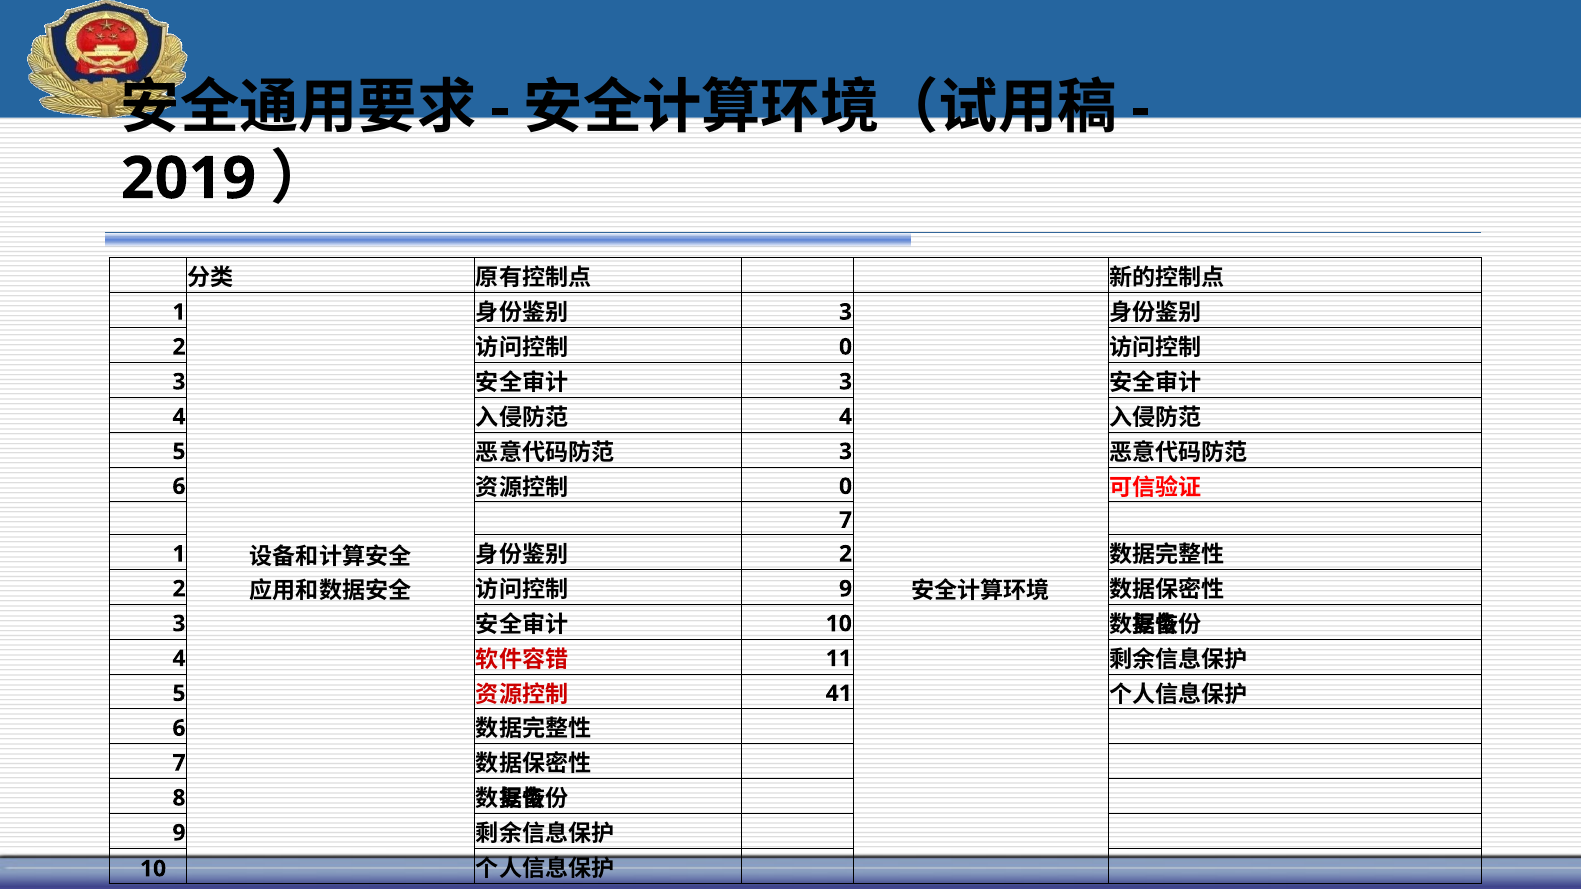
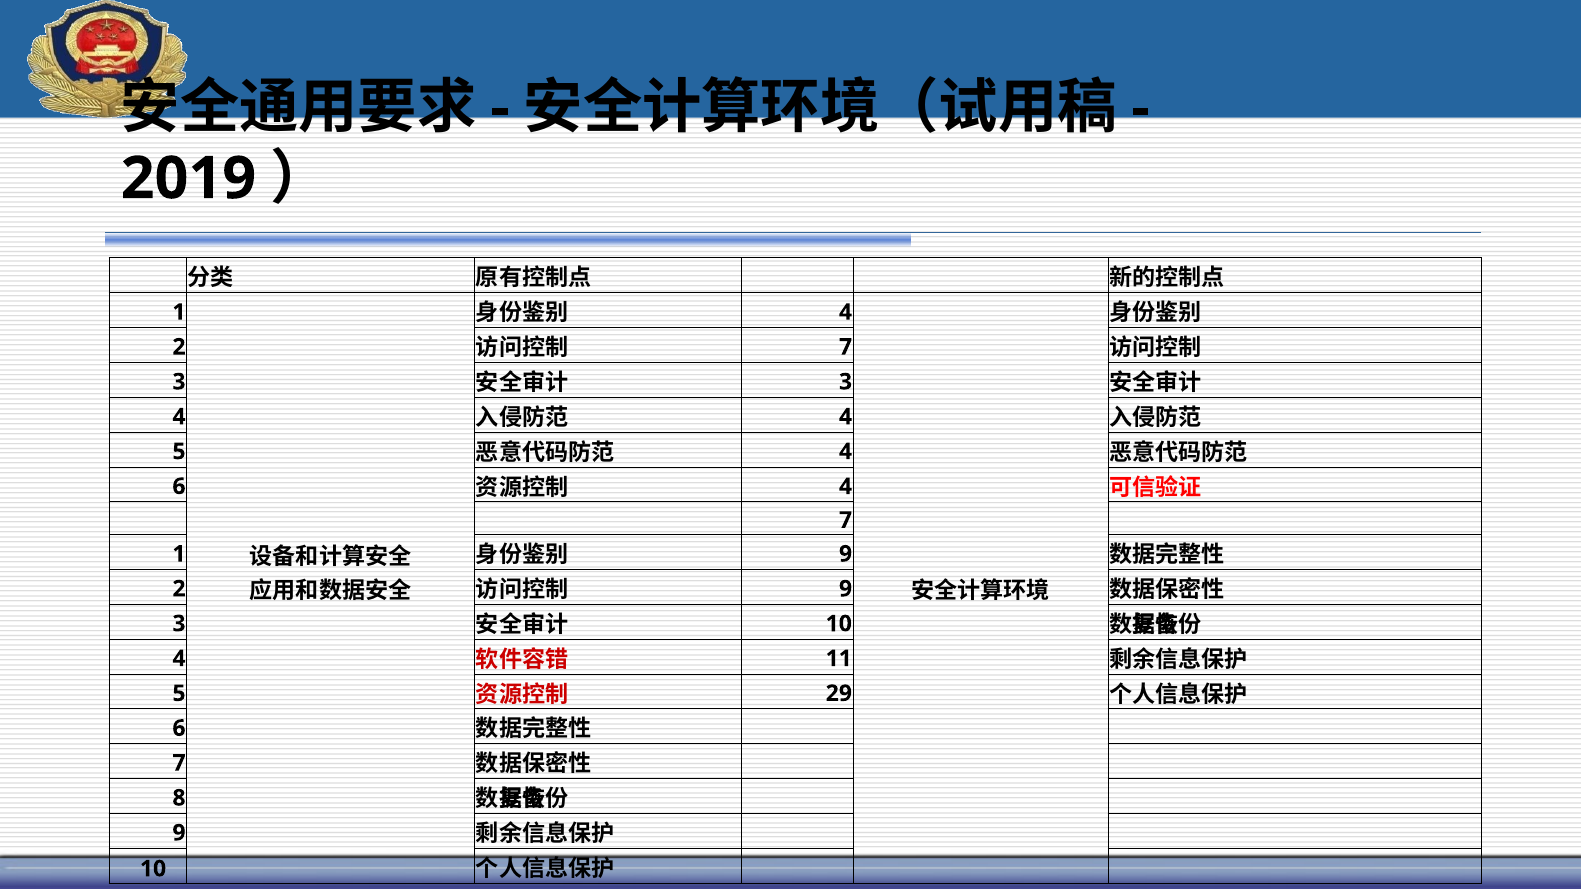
3: 3 -> 4 (846, 312)
0: 0 -> 7 (846, 347)
3: 3 -> 4 (846, 452)
0: 0 -> 4 (846, 487)
2: 2 -> 9 (846, 554)
41: 41 -> 29 (839, 694)
